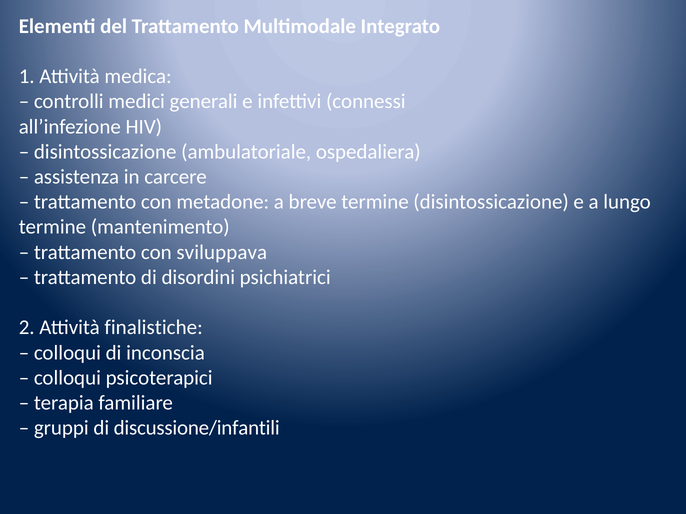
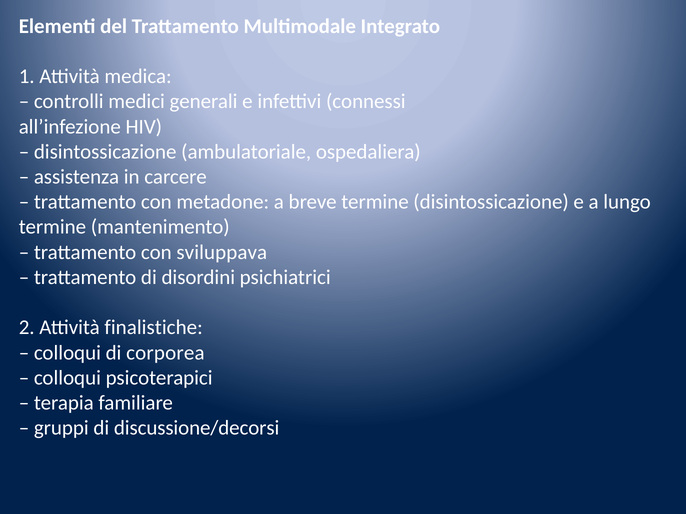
inconscia: inconscia -> corporea (165, 353)
discussione/infantili: discussione/infantili -> discussione/decorsi (197, 428)
